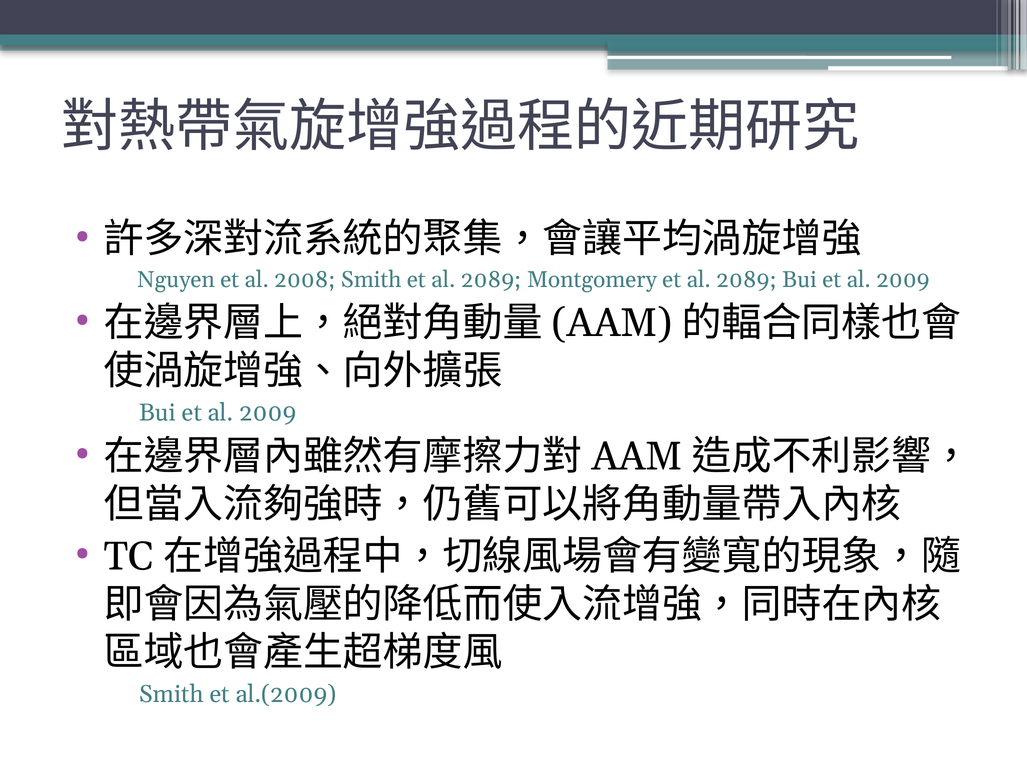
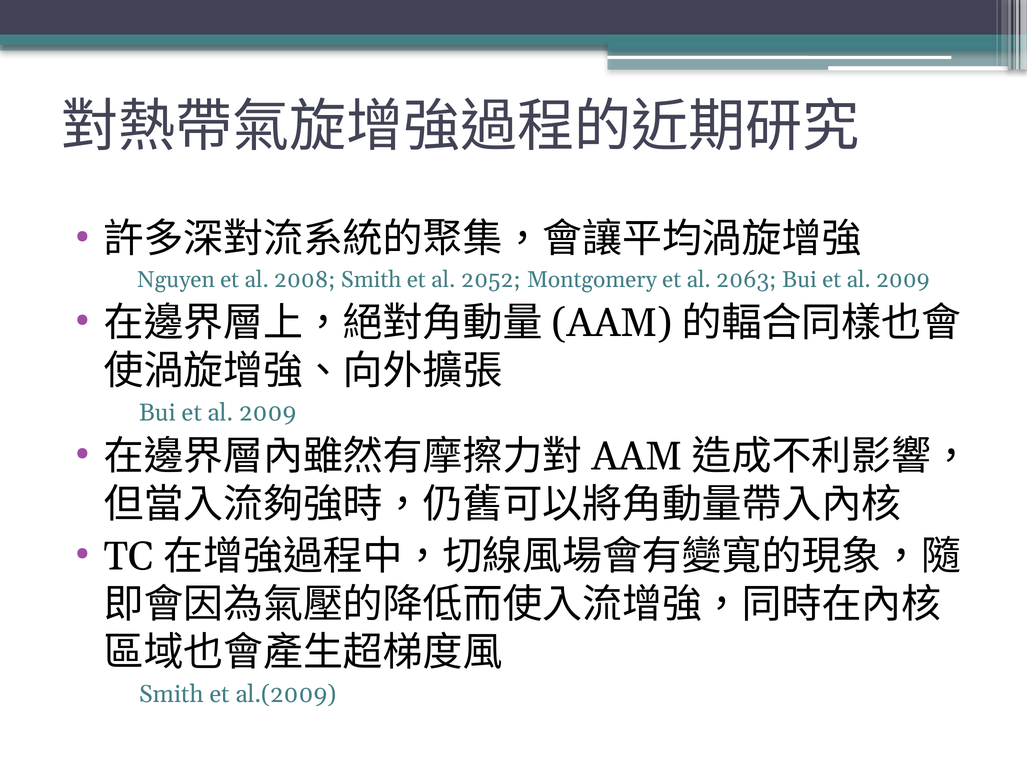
Smith et al 2089: 2089 -> 2052 (491, 280)
Montgomery et al 2089: 2089 -> 2063 (746, 280)
